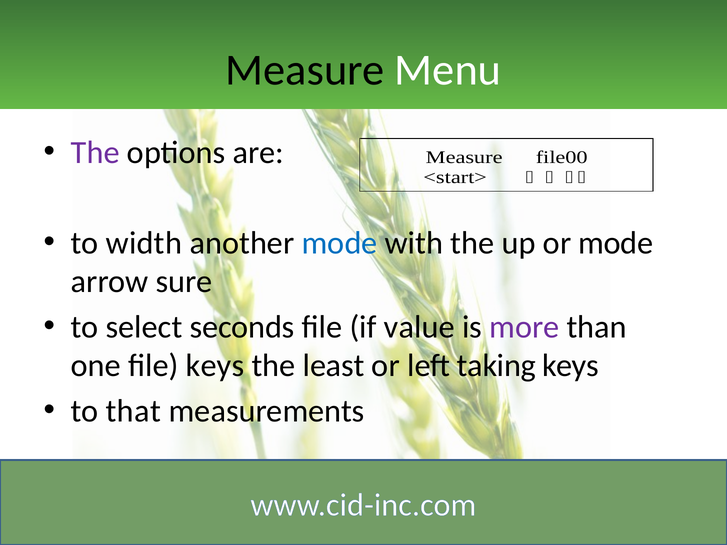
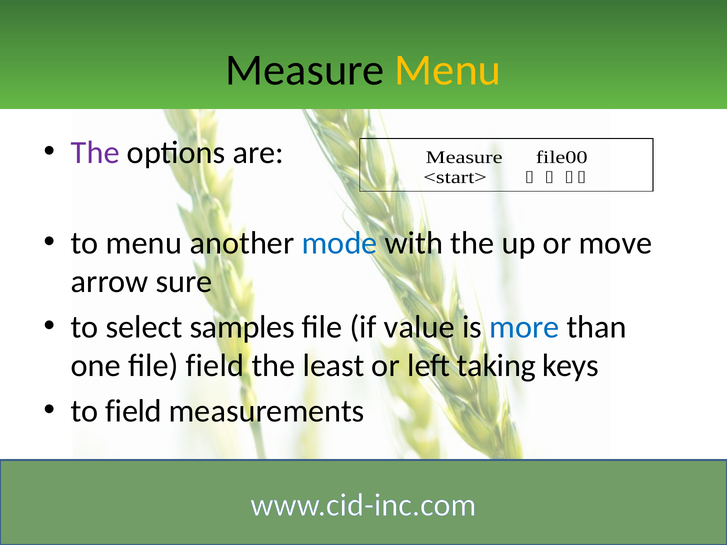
Menu colour: white -> yellow (448, 70)
to width: width -> menu (144, 243)
or mode: mode -> move (615, 243)
seconds: seconds -> samples (242, 327)
more colour: purple -> blue (524, 327)
file keys: keys -> field (215, 366)
to that: that -> field (134, 411)
